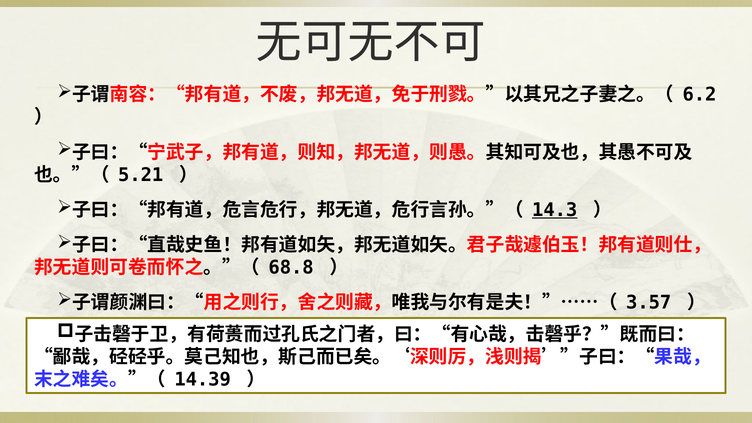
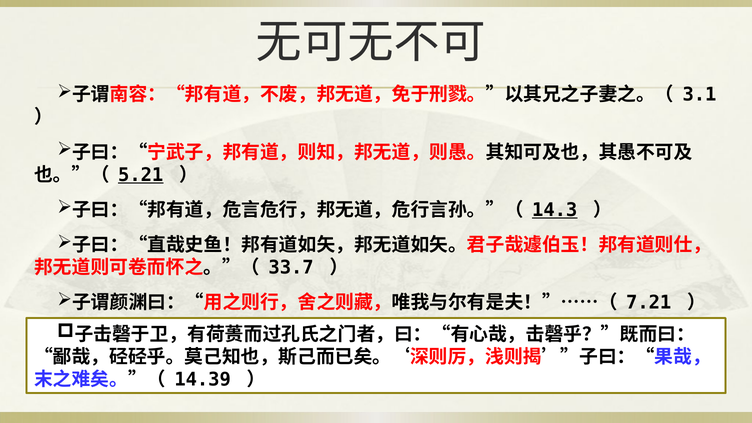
6.2: 6.2 -> 3.1 (699, 95)
5.21 underline: none -> present (141, 175)
68.8: 68.8 -> 33.7 (291, 268)
3.57: 3.57 -> 7.21 (649, 303)
